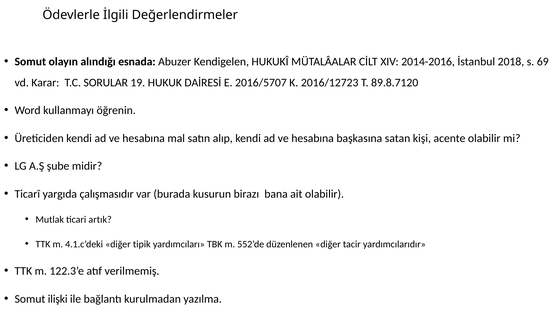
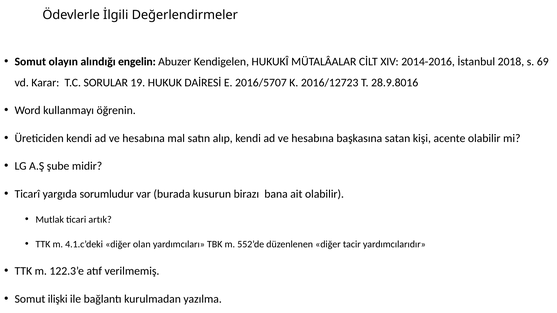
esnada: esnada -> engelin (137, 62)
89.8.7120: 89.8.7120 -> 28.9.8016 (395, 83)
çalışmasıdır: çalışmasıdır -> sorumludur (107, 194)
tipik: tipik -> olan (142, 244)
